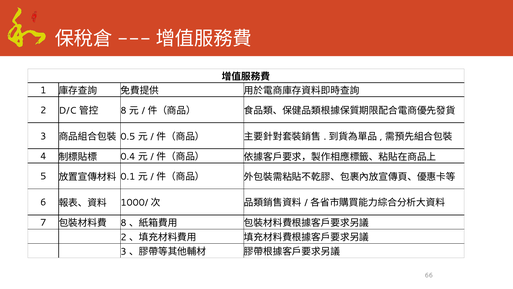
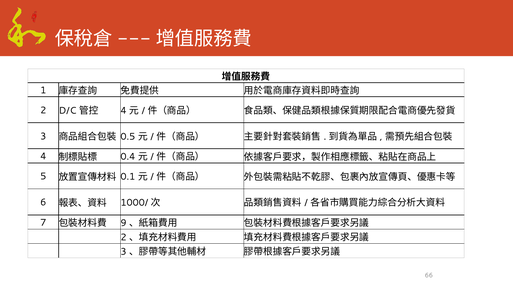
8: 8 -> 4 (123, 110)
8: 8 -> 9 (123, 223)
